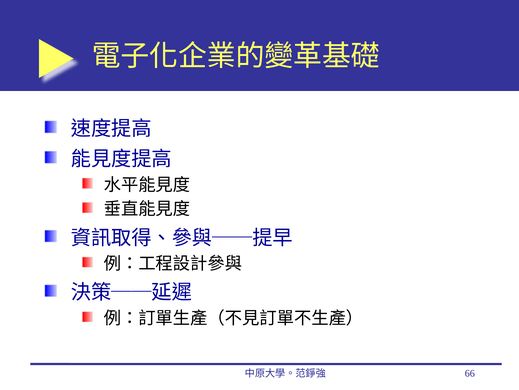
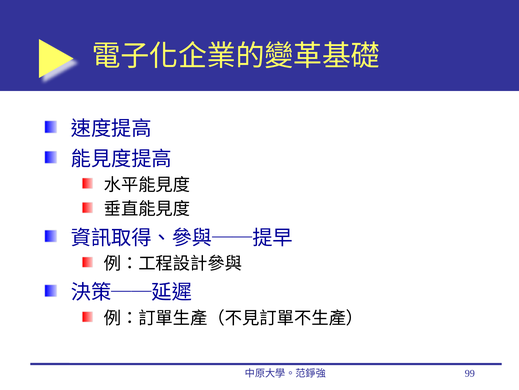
66: 66 -> 99 (470, 373)
